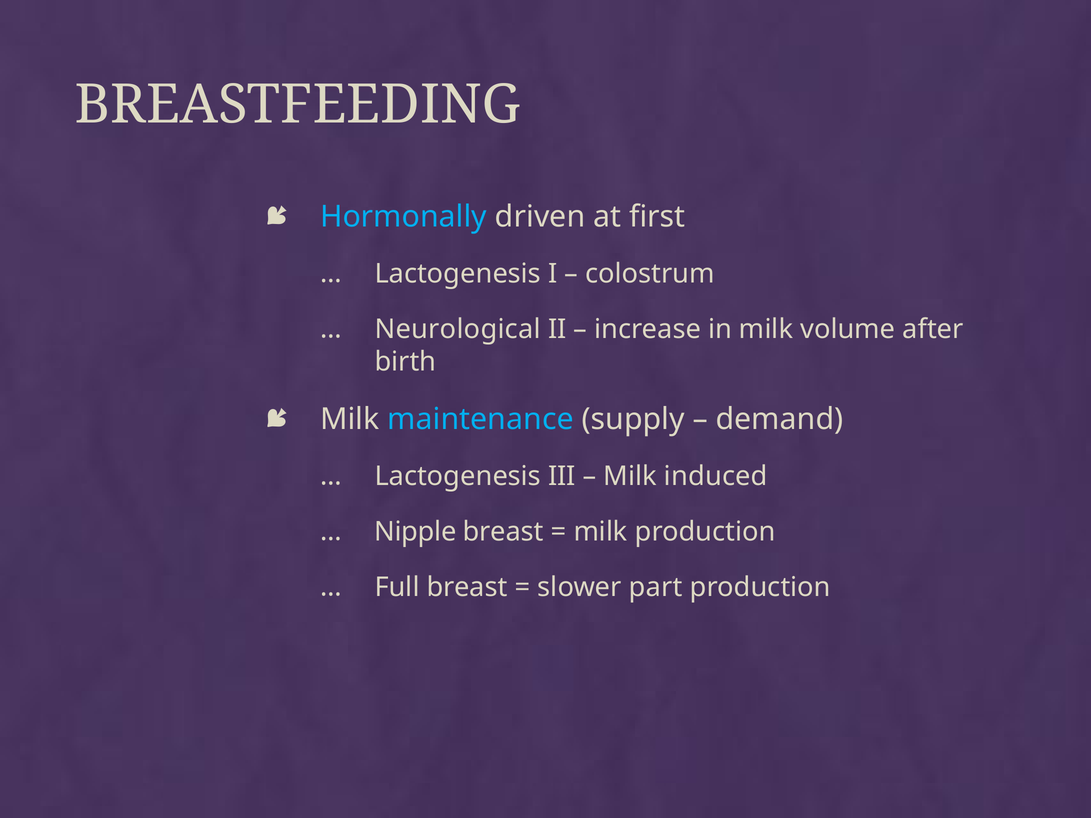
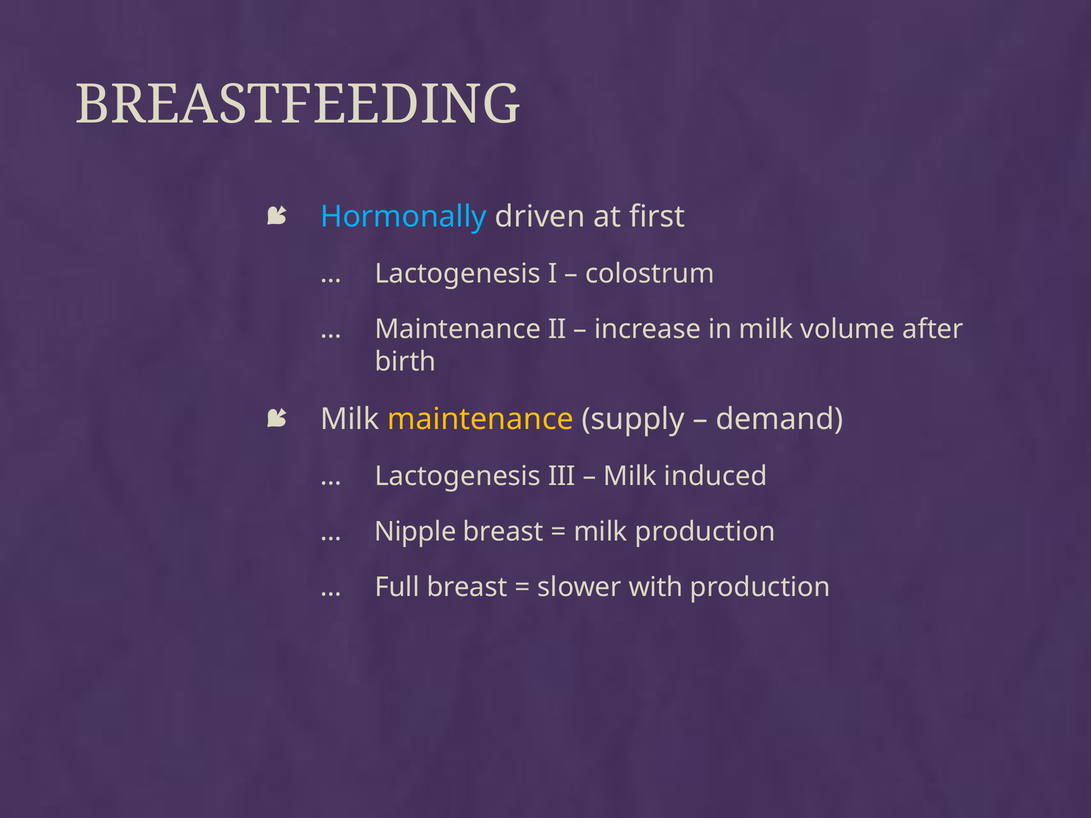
Neurological: Neurological -> Maintenance (458, 329)
maintenance colour: light blue -> yellow (481, 419)
part: part -> with (656, 587)
